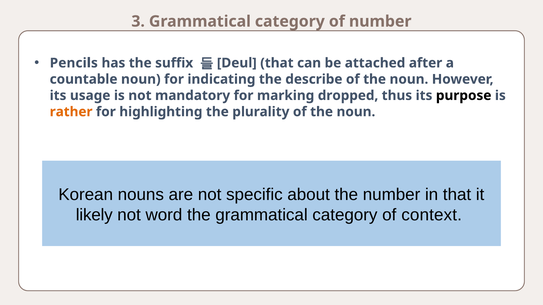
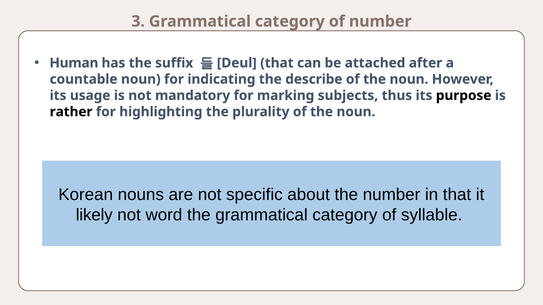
Pencils: Pencils -> Human (74, 63)
dropped: dropped -> subjects (348, 96)
rather colour: orange -> black (71, 112)
context: context -> syllable (432, 215)
